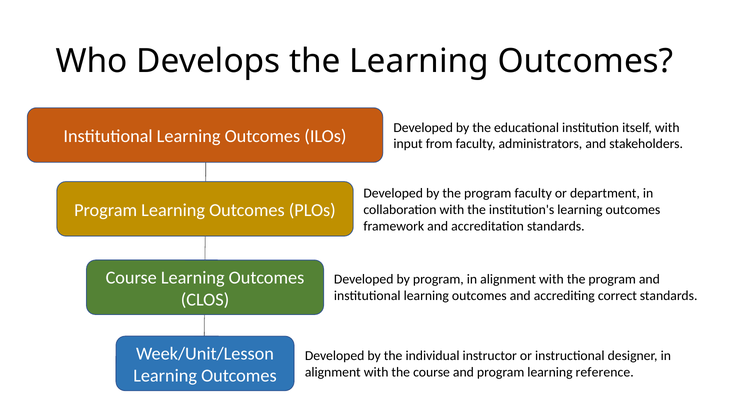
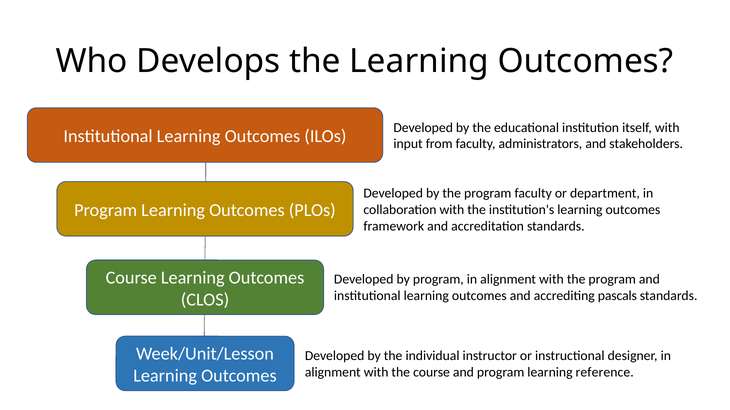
correct: correct -> pascals (617, 296)
